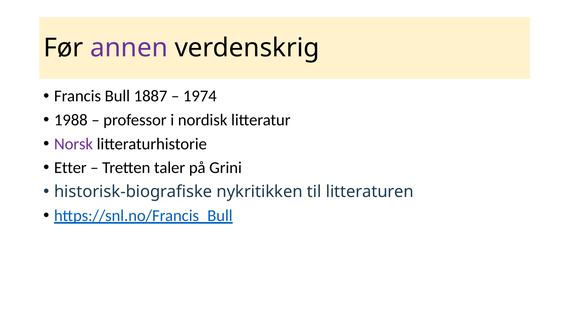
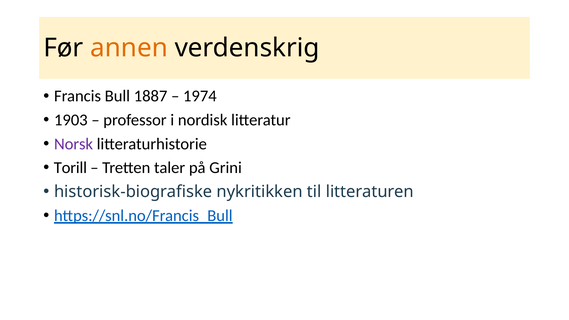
annen colour: purple -> orange (129, 48)
1988: 1988 -> 1903 (71, 120)
Etter: Etter -> Torill (70, 168)
